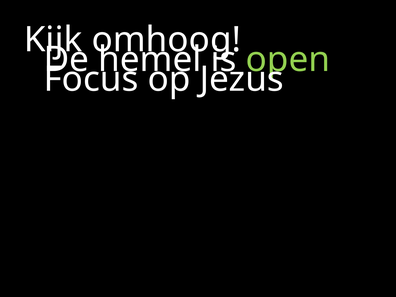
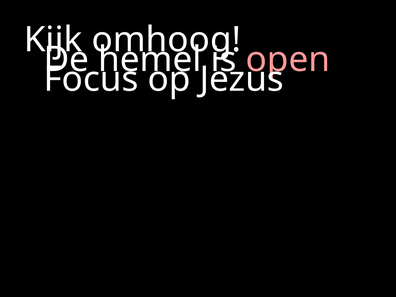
open colour: light green -> pink (288, 60)
